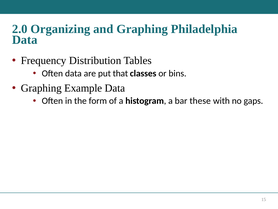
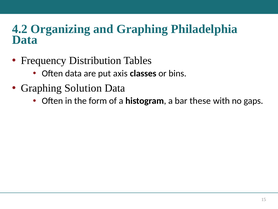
2.0: 2.0 -> 4.2 (20, 29)
that: that -> axis (120, 73)
Example: Example -> Solution (83, 88)
